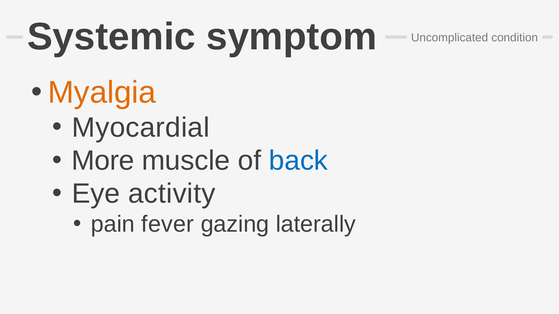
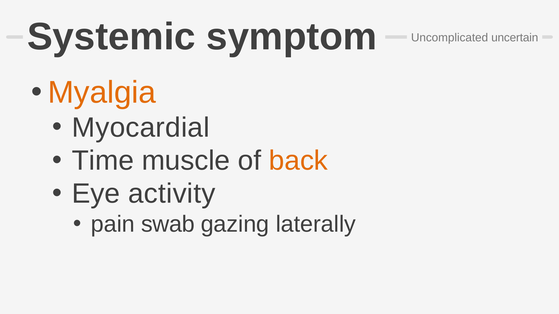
condition: condition -> uncertain (515, 38)
More: More -> Time (103, 161)
back colour: blue -> orange (298, 161)
fever: fever -> swab (168, 224)
